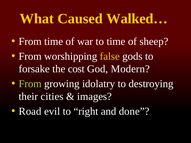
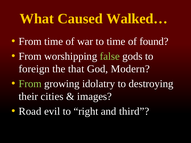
sheep: sheep -> found (154, 41)
false colour: yellow -> light green (110, 56)
forsake: forsake -> foreign (34, 69)
cost: cost -> that (76, 69)
done: done -> third (134, 111)
